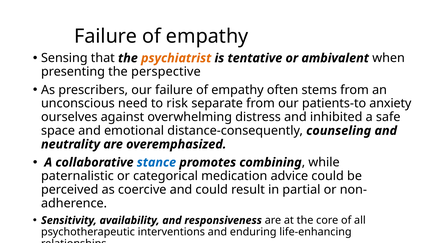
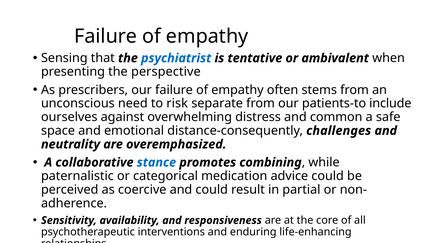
psychiatrist colour: orange -> blue (176, 58)
anxiety: anxiety -> include (390, 103)
inhibited: inhibited -> common (336, 117)
counseling: counseling -> challenges (339, 131)
